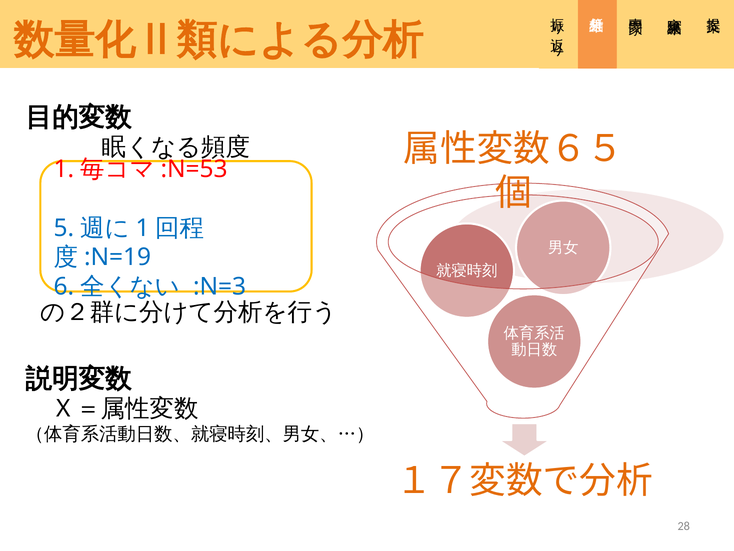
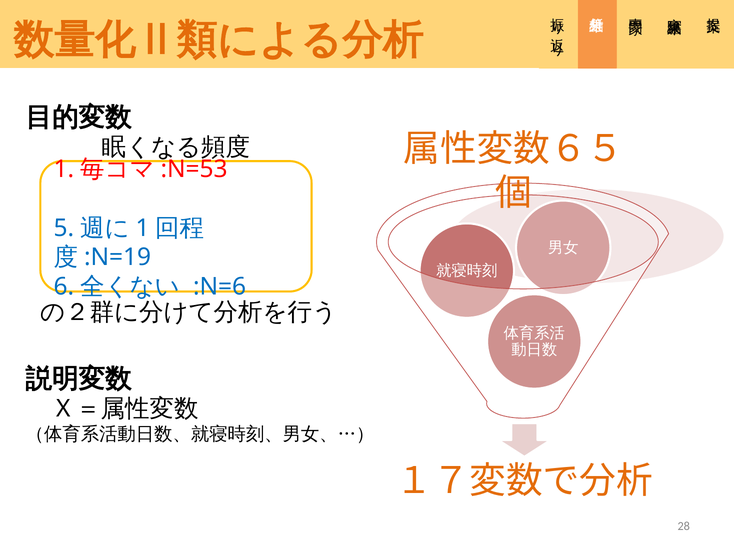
:N=3: :N=3 -> :N=6 (220, 287)
